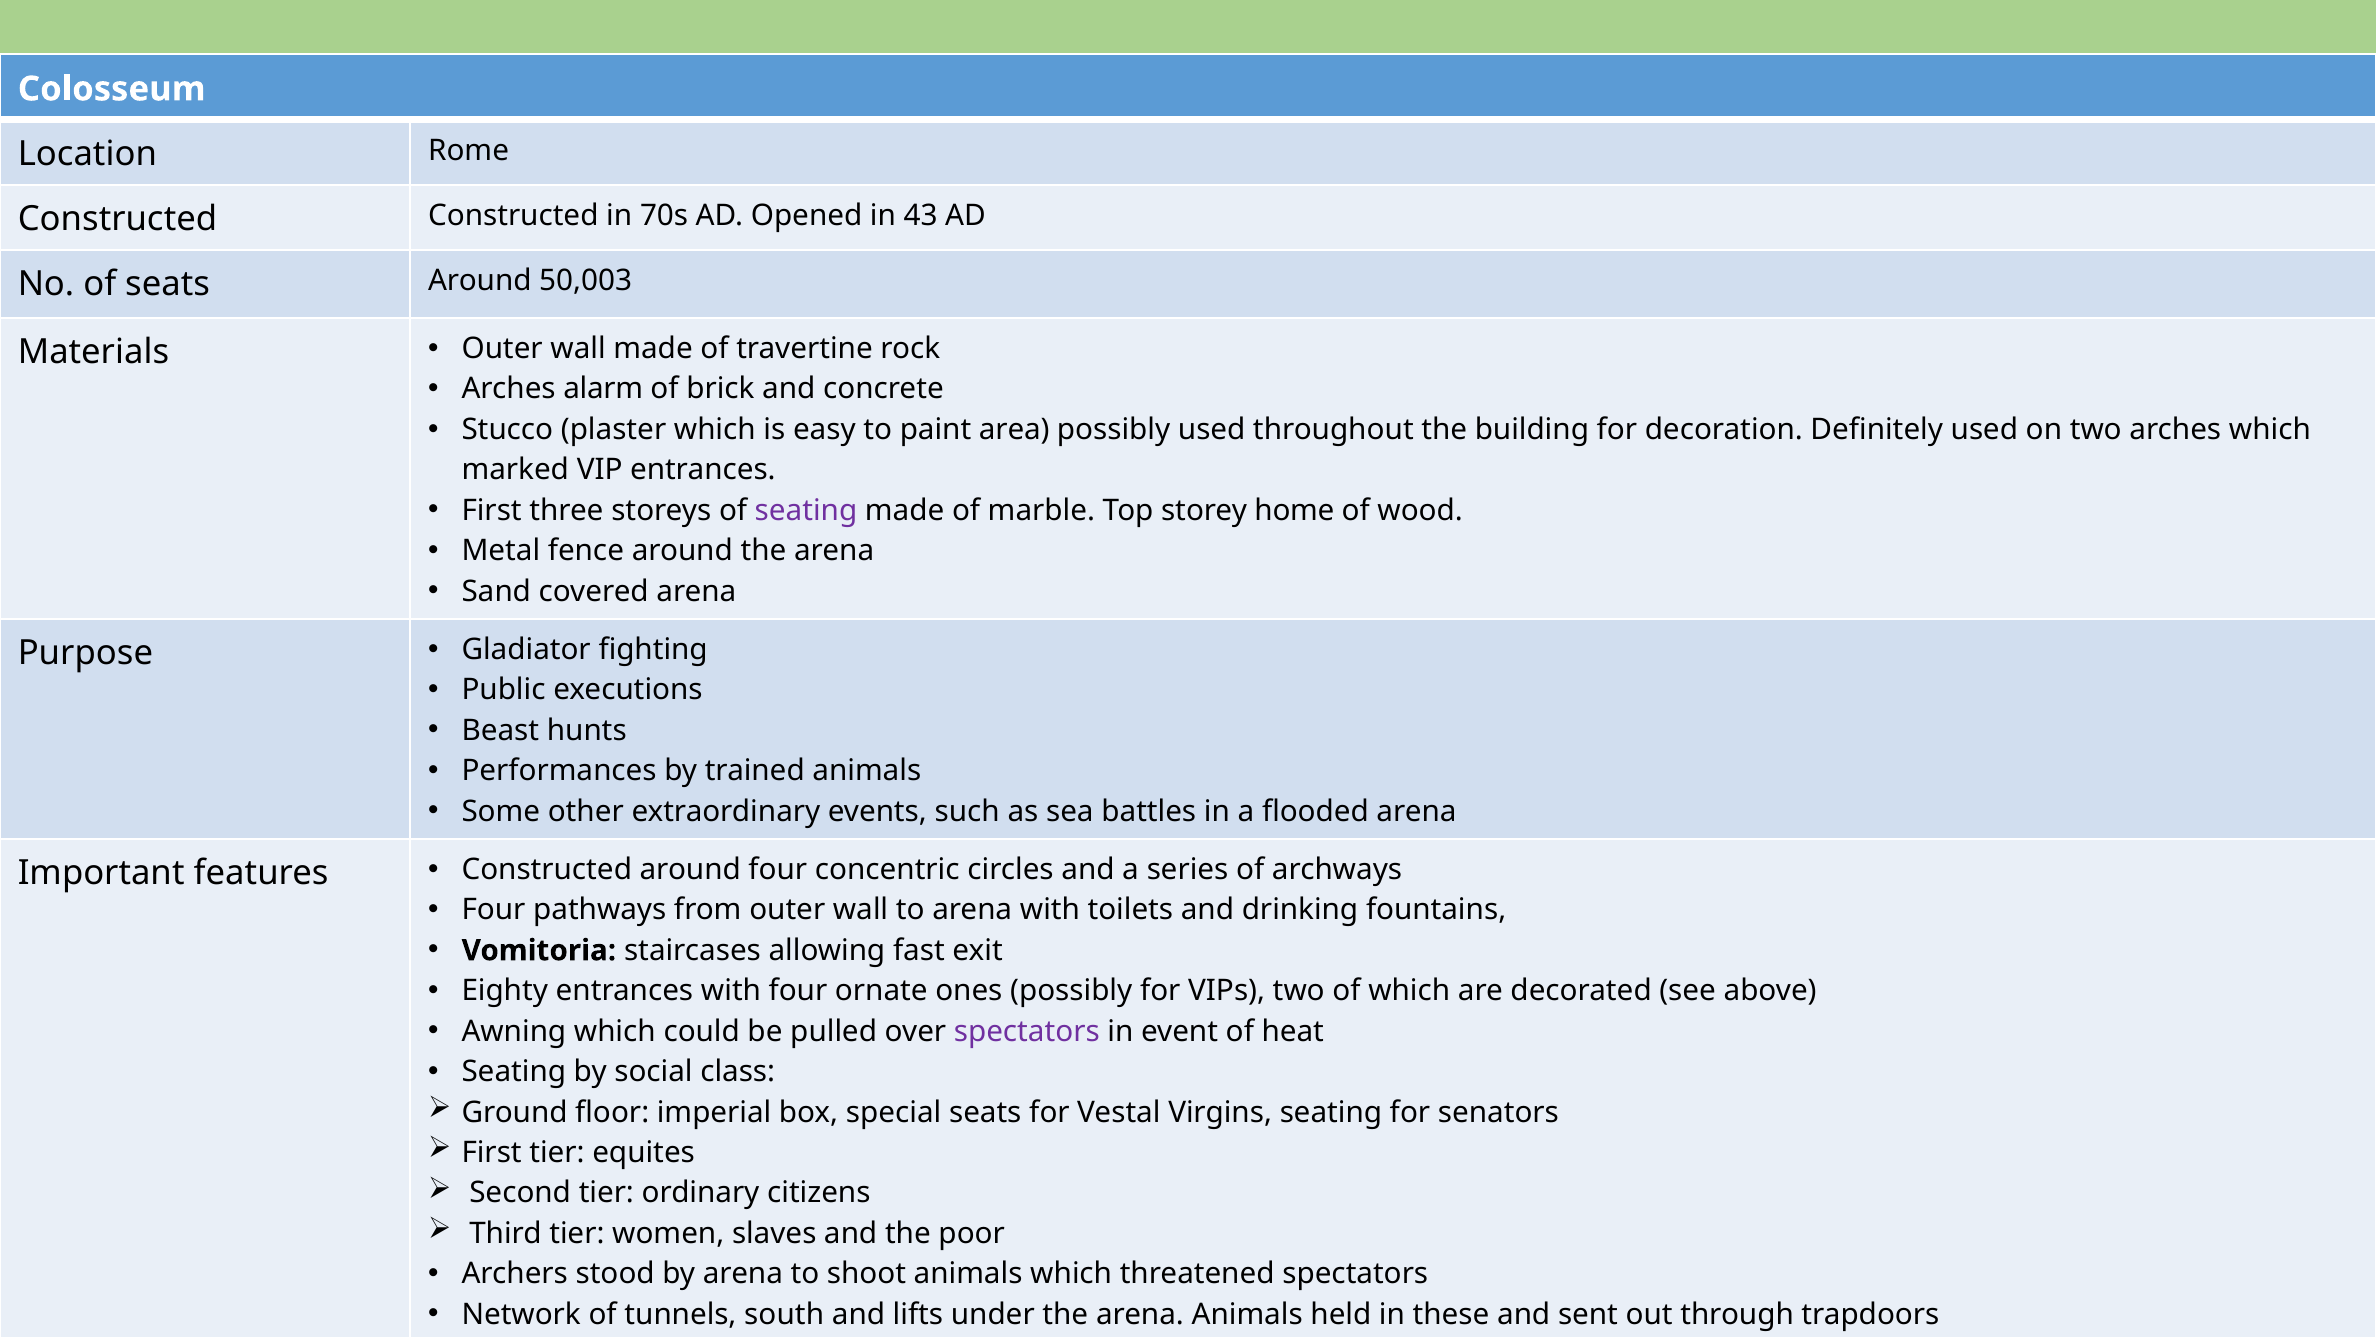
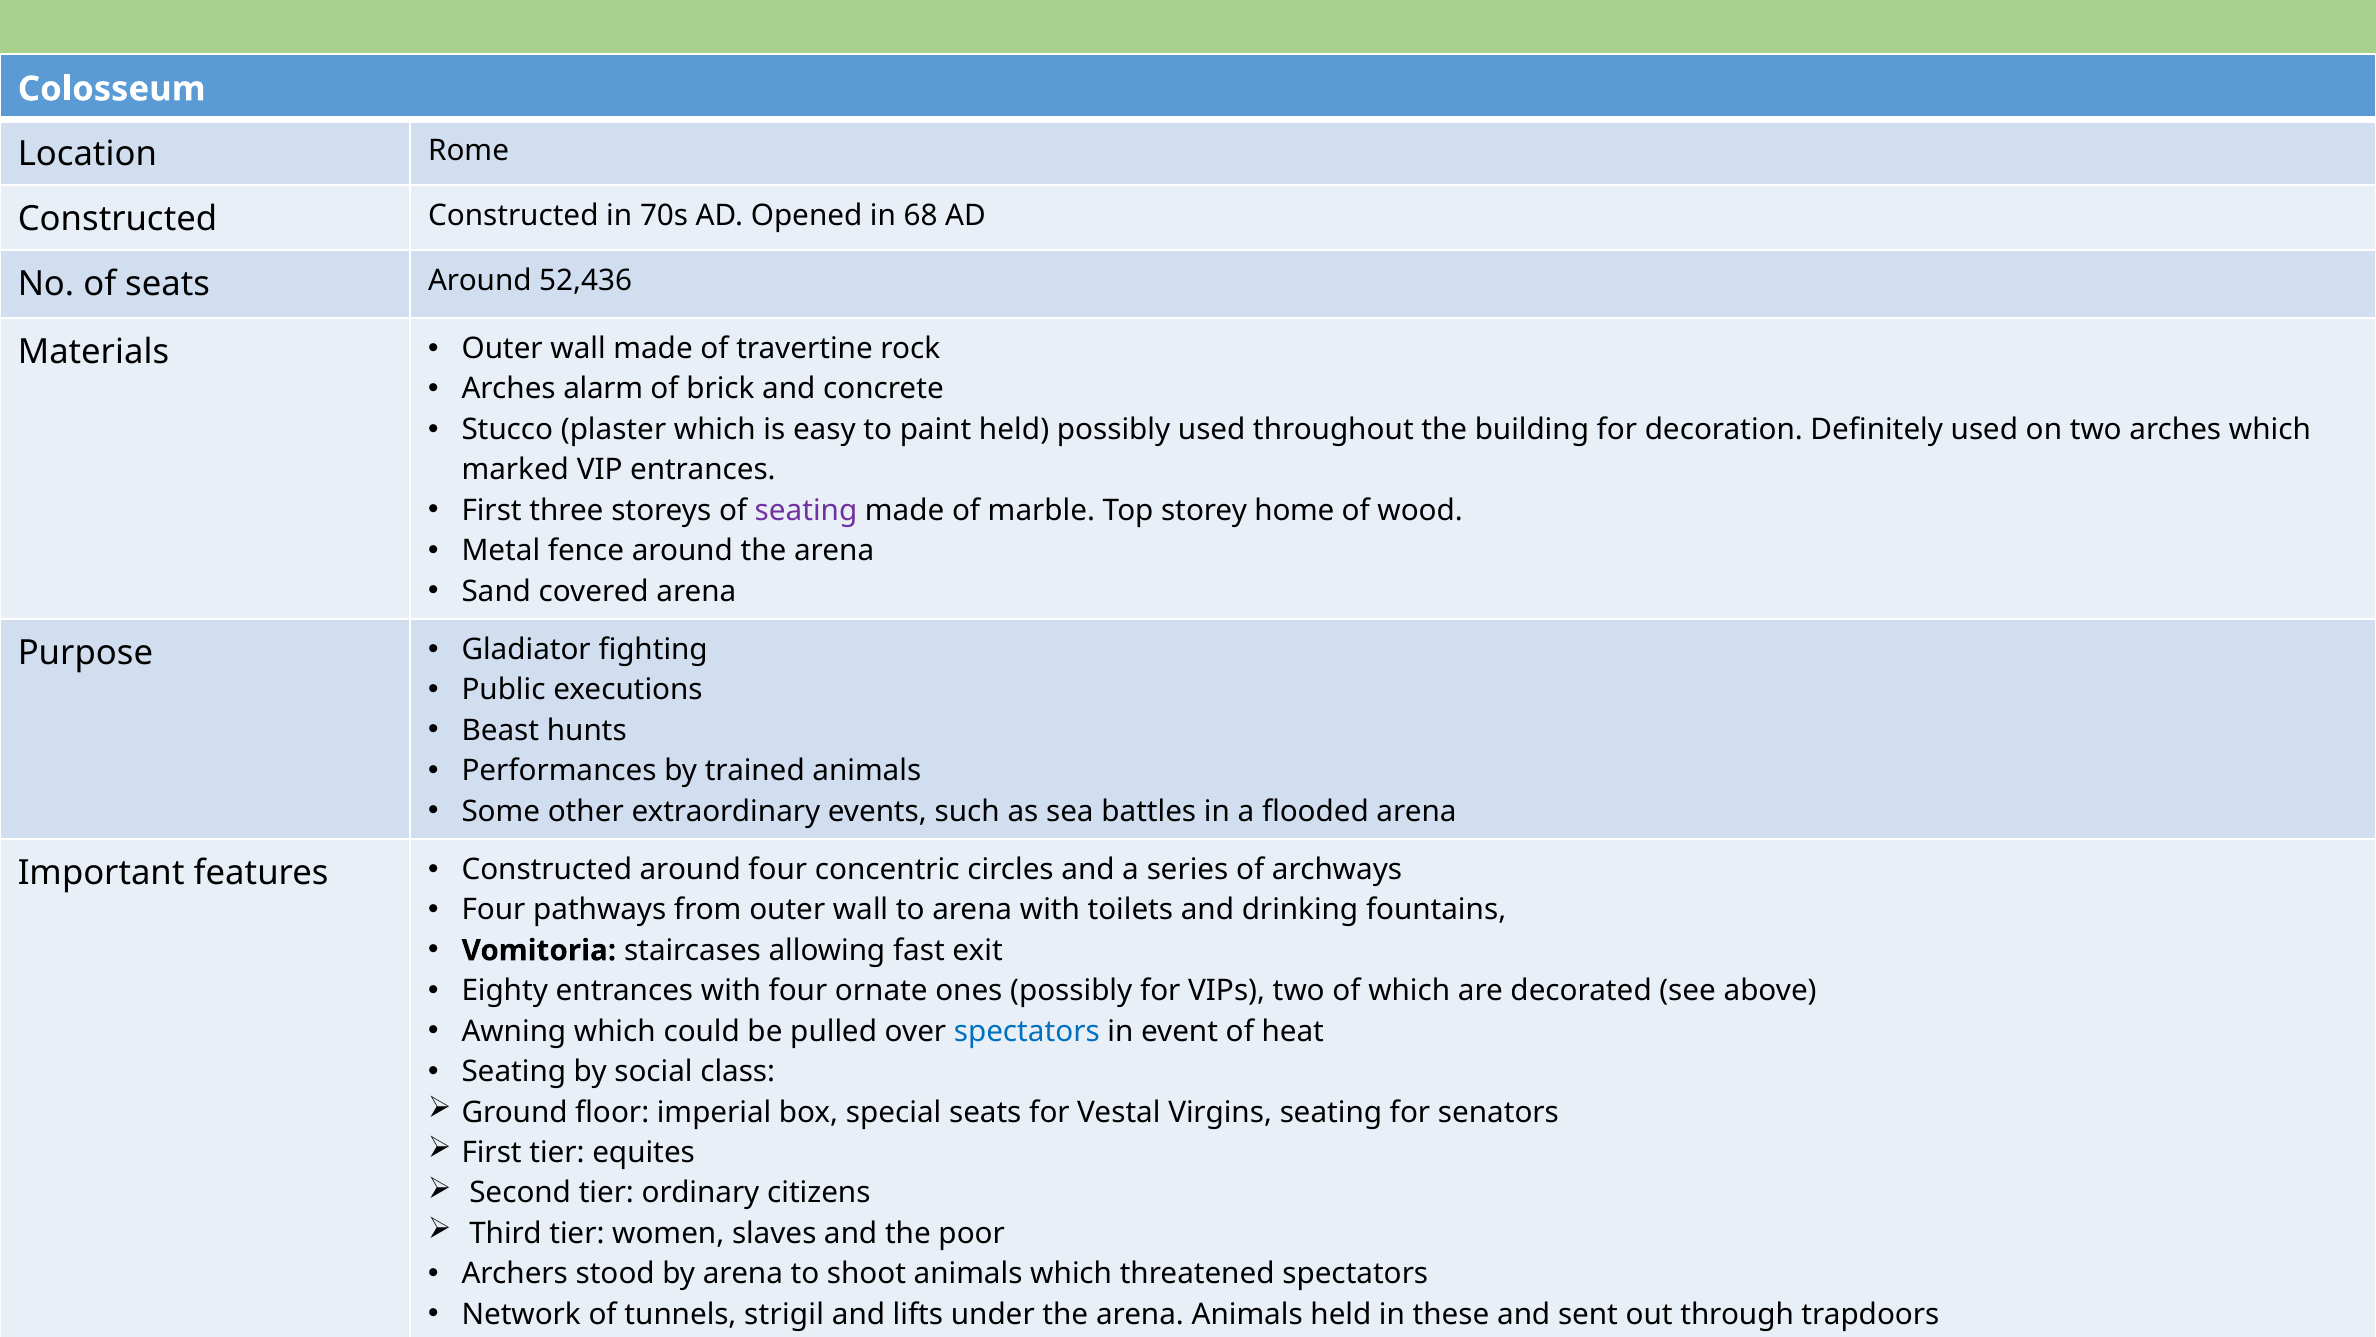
43: 43 -> 68 (921, 215)
50,003: 50,003 -> 52,436 (586, 281)
paint area: area -> held (1014, 429)
spectators colour: purple -> blue (1027, 1031)
south: south -> strigil (784, 1314)
